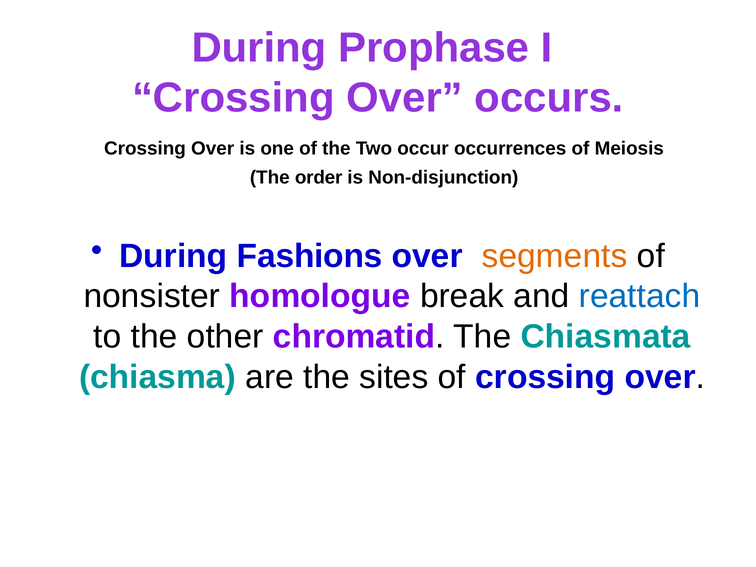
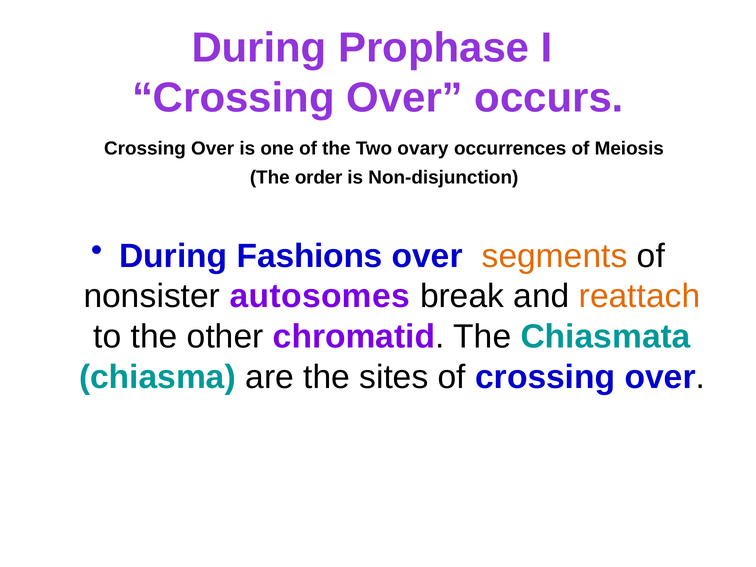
occur: occur -> ovary (423, 149)
homologue: homologue -> autosomes (320, 296)
reattach colour: blue -> orange (640, 296)
